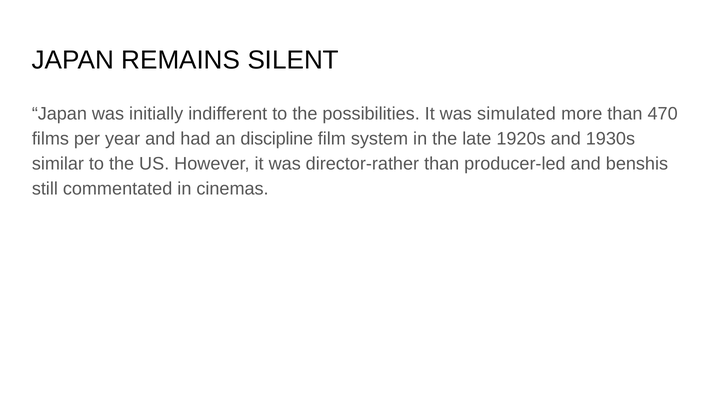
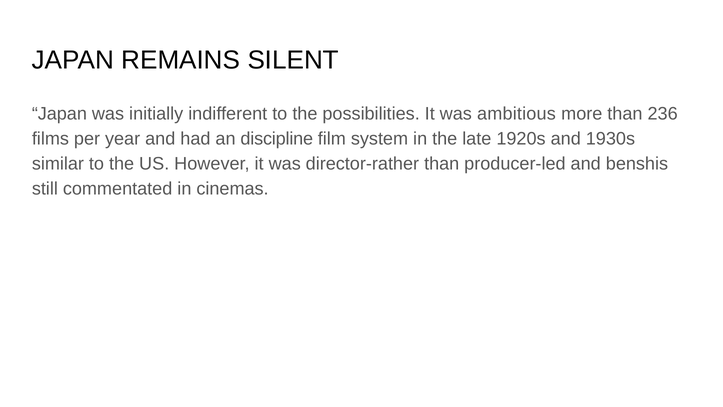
simulated: simulated -> ambitious (516, 114)
470: 470 -> 236 (663, 114)
